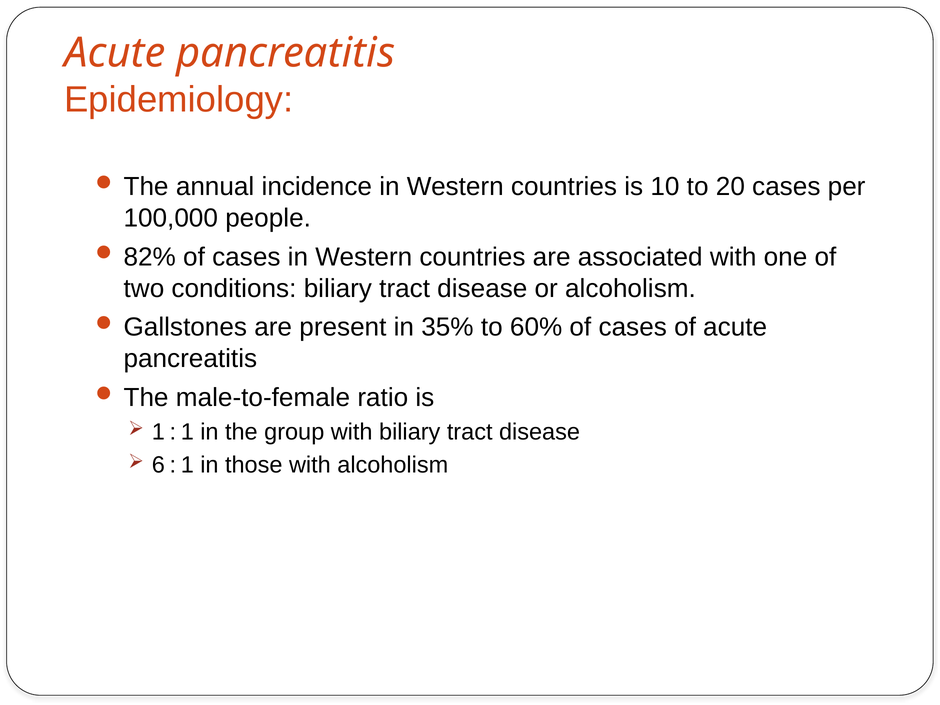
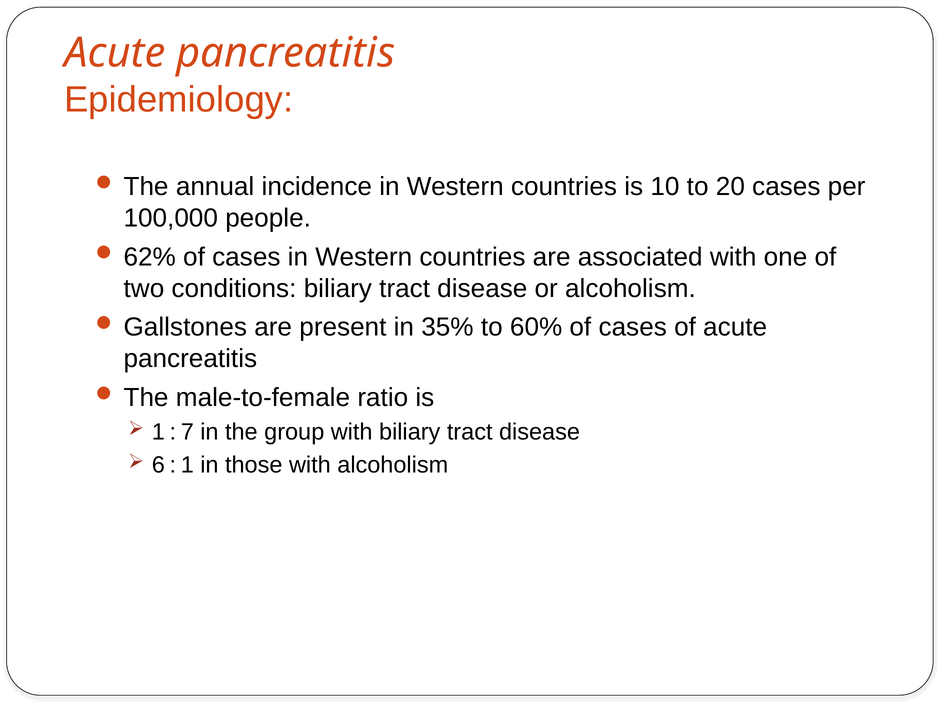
82%: 82% -> 62% (150, 257)
1: 1 -> 7 (187, 432)
